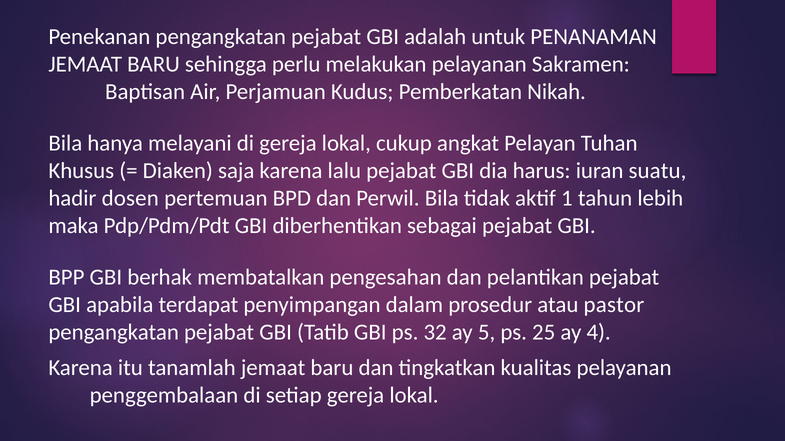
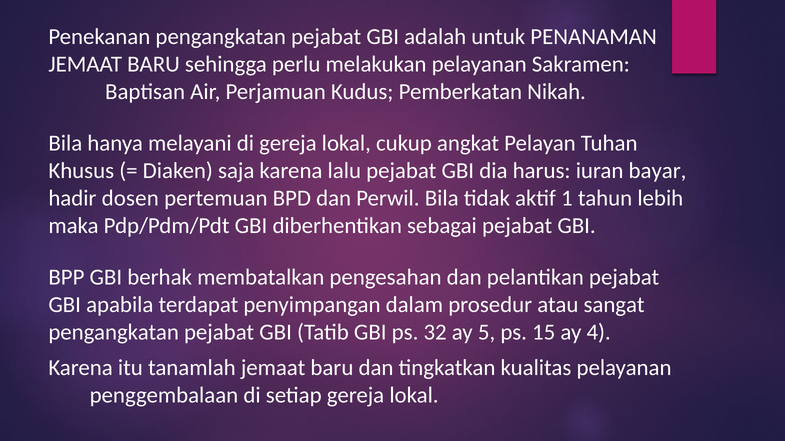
suatu: suatu -> bayar (658, 171)
pastor: pastor -> sangat (614, 305)
25: 25 -> 15 (544, 332)
